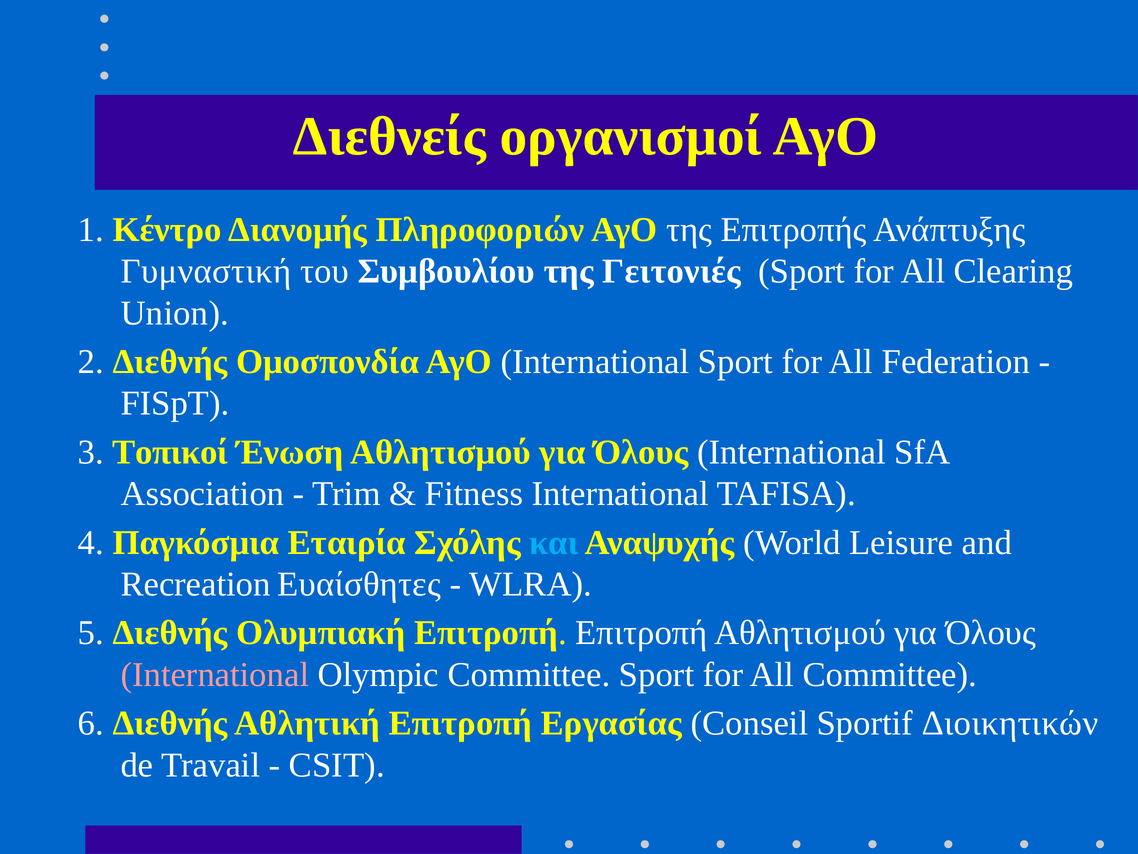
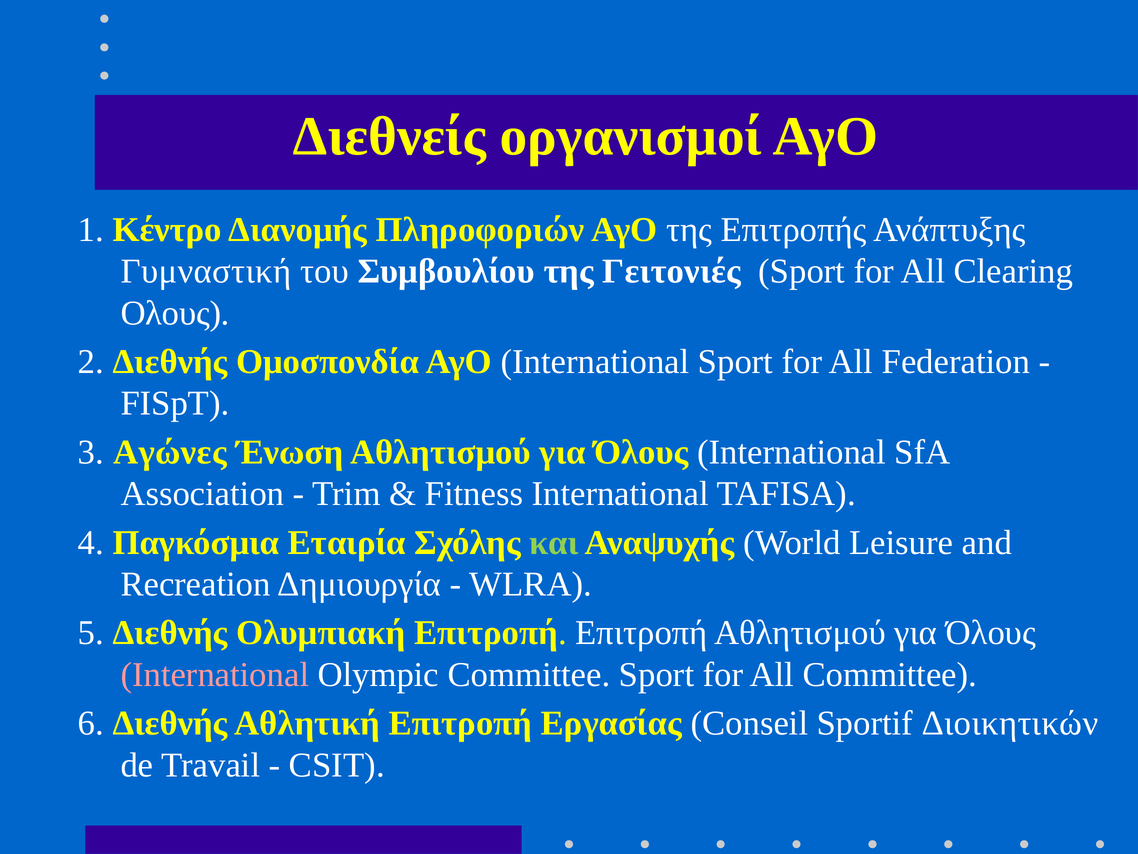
Union: Union -> Ολους (175, 313)
Τοπικοί: Τοπικοί -> Αγώνες (170, 452)
και colour: light blue -> light green (554, 542)
Ευαίσθητες: Ευαίσθητες -> Δημιουργία (359, 584)
